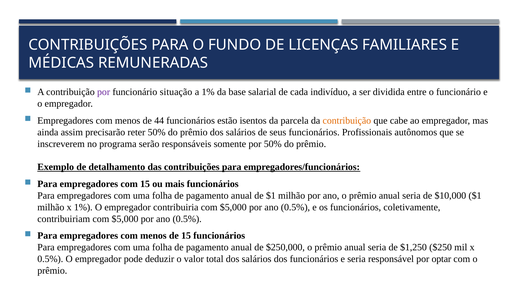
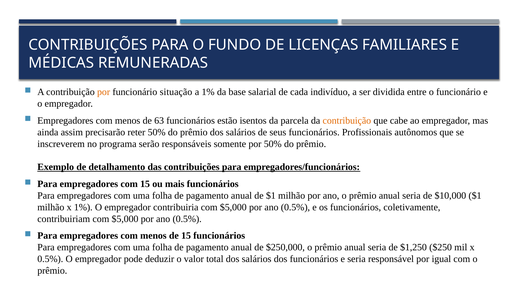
por colour: purple -> orange (104, 92)
44: 44 -> 63 (159, 121)
optar: optar -> igual (441, 259)
